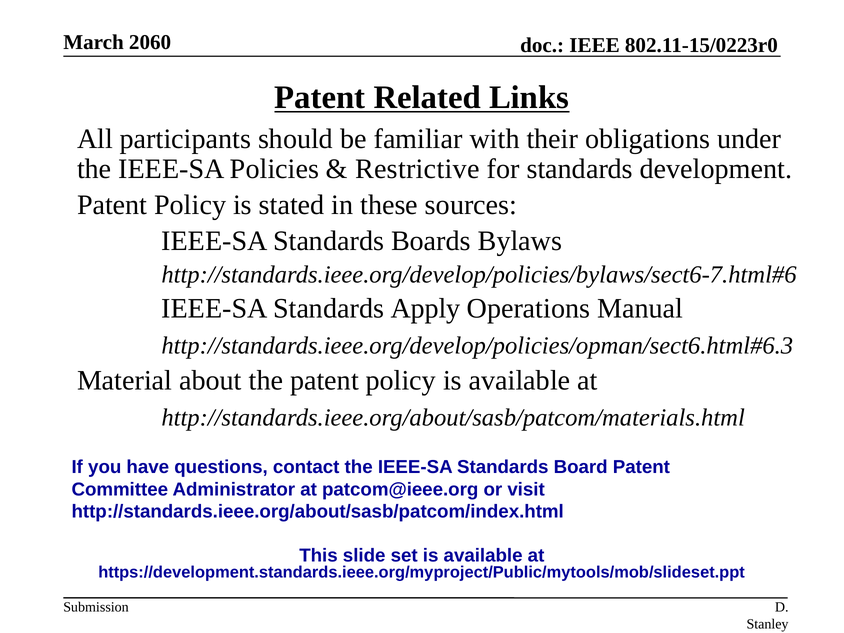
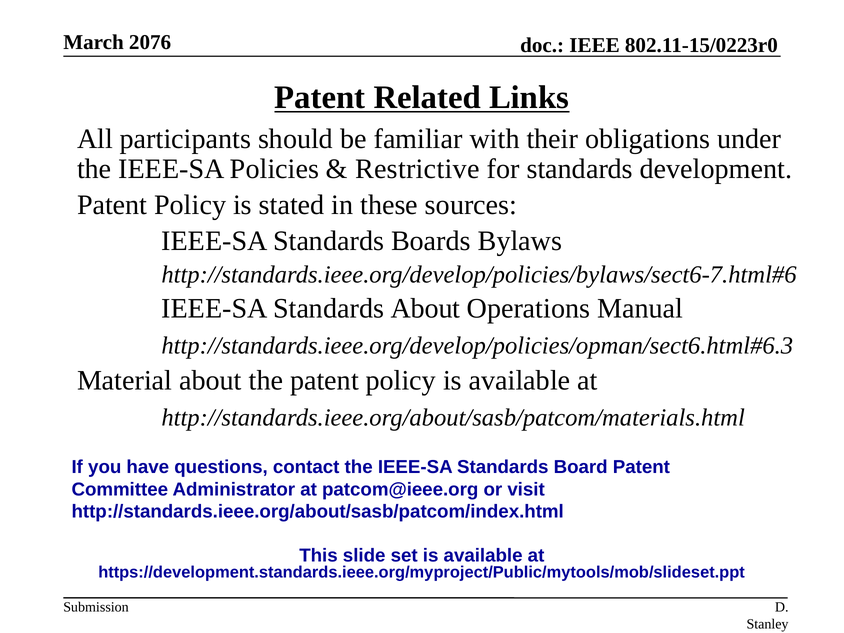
2060: 2060 -> 2076 (150, 42)
Standards Apply: Apply -> About (426, 309)
